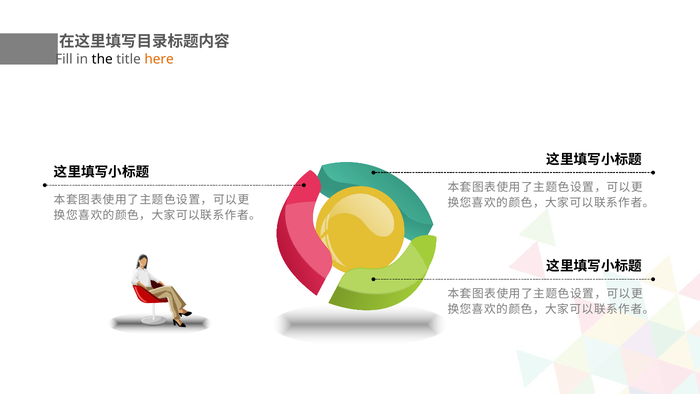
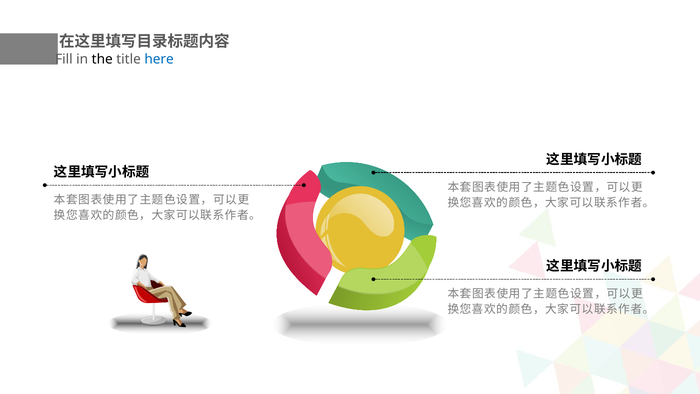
here colour: orange -> blue (159, 59)
